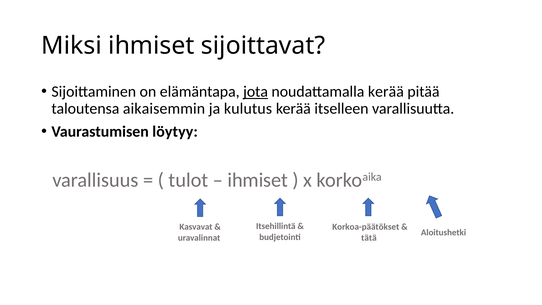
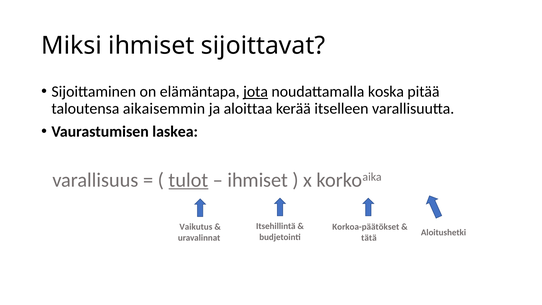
noudattamalla kerää: kerää -> koska (386, 92)
kulutus: kulutus -> aloittaa (248, 109)
löytyy: löytyy -> laskea (175, 131)
tulot underline: none -> present (188, 180)
Kasvavat: Kasvavat -> Vaikutus (196, 227)
